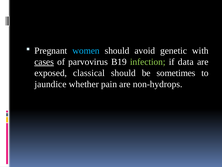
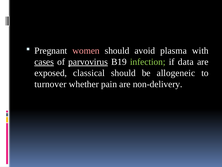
women colour: light blue -> pink (86, 51)
genetic: genetic -> plasma (174, 51)
parvovirus underline: none -> present (88, 62)
sometimes: sometimes -> allogeneic (176, 73)
jaundice: jaundice -> turnover (50, 84)
non-hydrops: non-hydrops -> non-delivery (158, 84)
